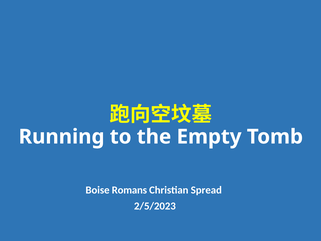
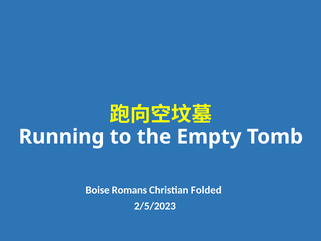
Spread: Spread -> Folded (206, 190)
